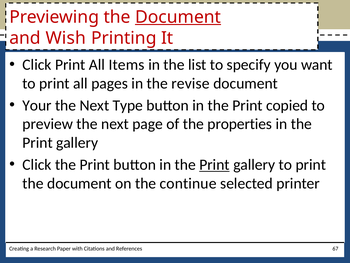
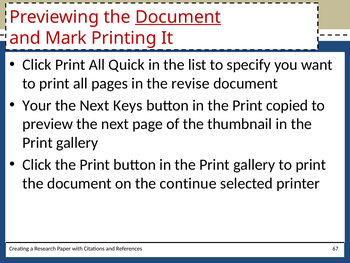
Wish: Wish -> Mark (66, 38)
Items: Items -> Quick (127, 65)
Type: Type -> Keys (128, 105)
properties: properties -> thumbnail (240, 124)
Print underline: present -> none (214, 164)
